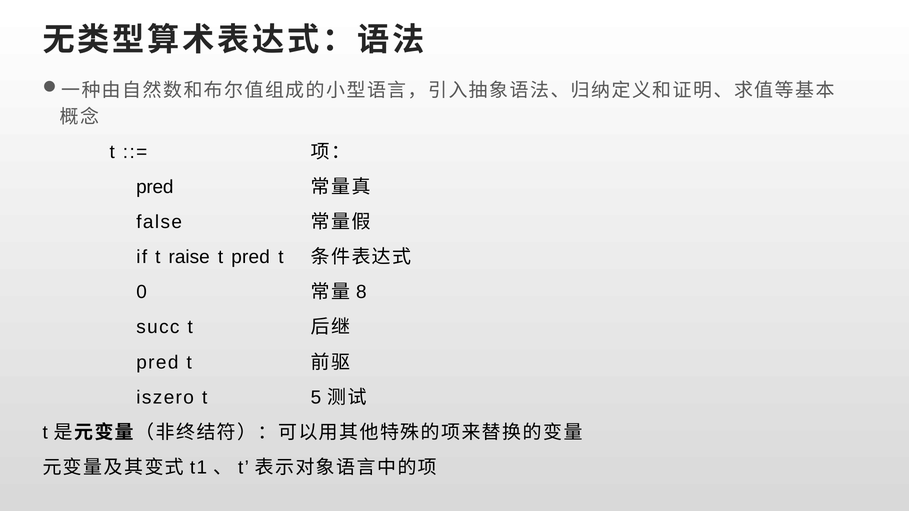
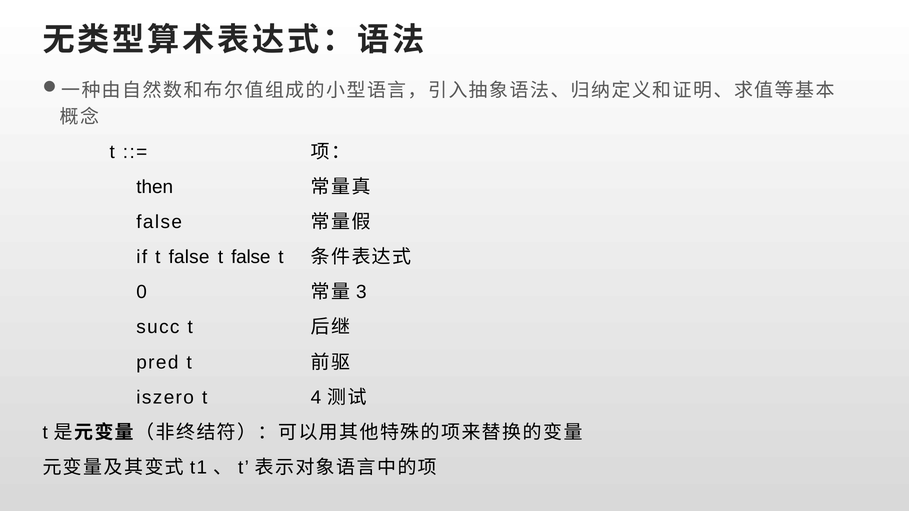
pred: pred -> then (155, 187)
if t raise: raise -> false (189, 257)
pred: pred -> false (251, 257)
8: 8 -> 3 (361, 292)
5: 5 -> 4 (316, 398)
